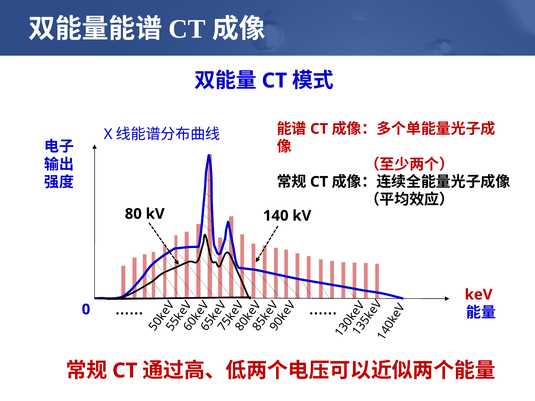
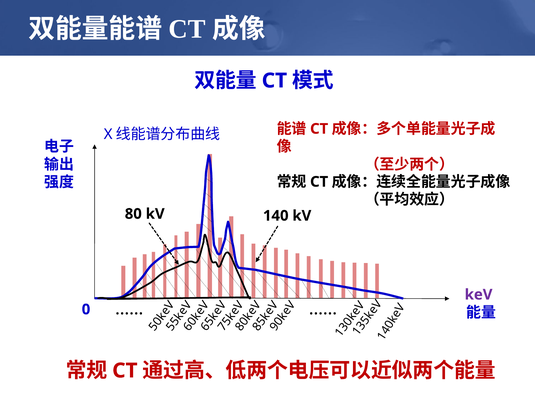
keV colour: red -> purple (479, 295)
